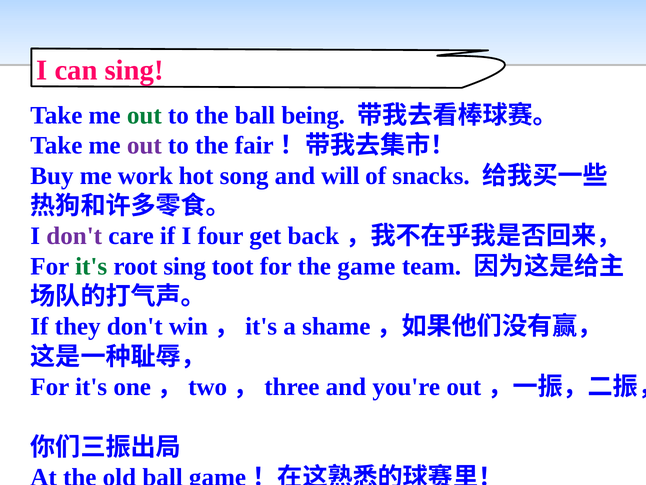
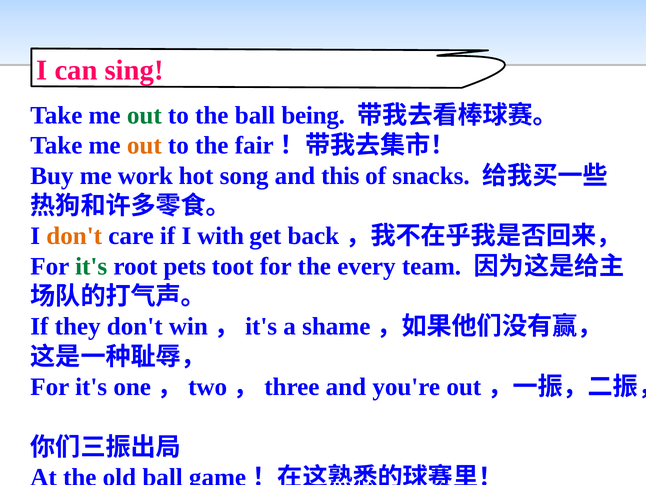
out colour: purple -> orange (144, 145)
will: will -> this (340, 176)
don't colour: purple -> orange (74, 236)
four: four -> with (221, 236)
root sing: sing -> pets (185, 266)
the game: game -> every (366, 266)
